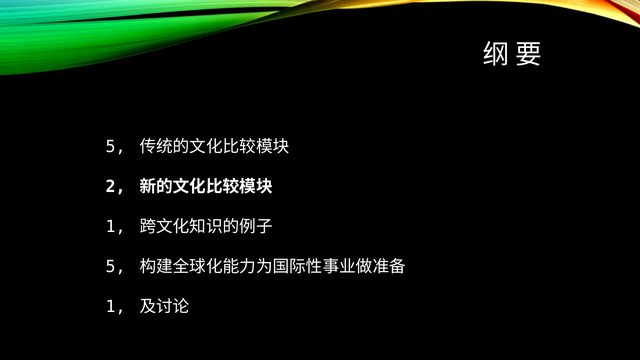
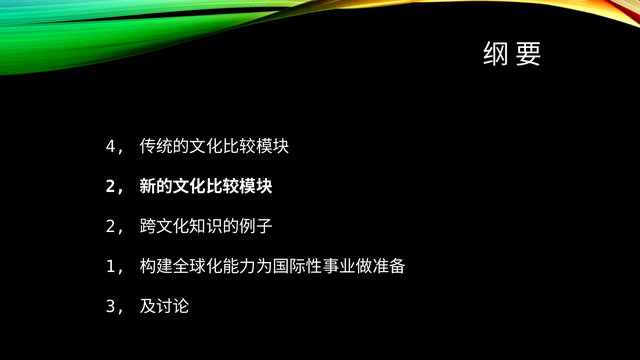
5: 5 -> 4 (116, 147)
1: 1 -> 2 (116, 227)
5: 5 -> 1 (116, 267)
1: 1 -> 3 (116, 306)
